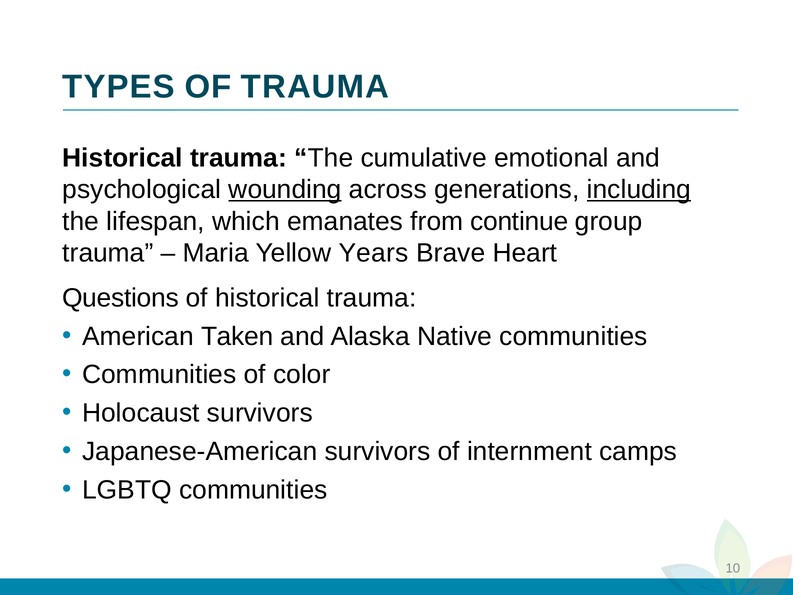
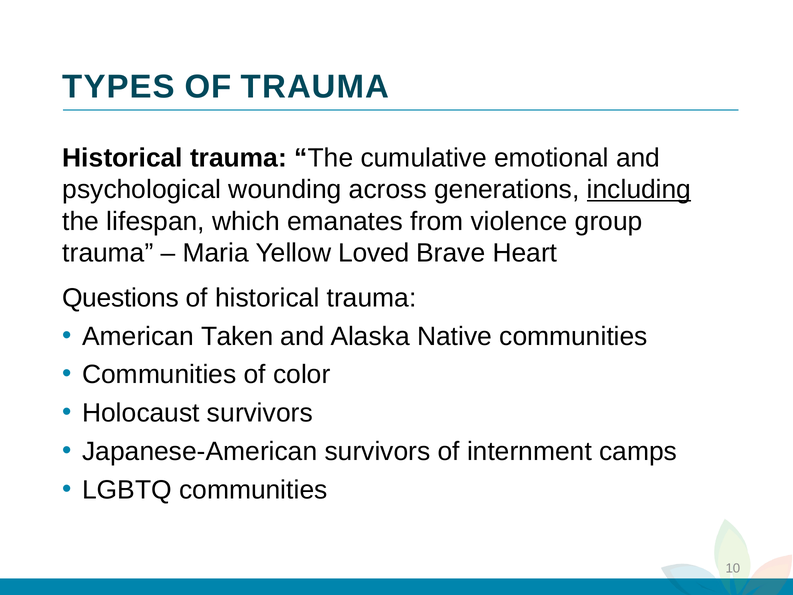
wounding underline: present -> none (285, 189)
continue: continue -> violence (519, 221)
Years: Years -> Loved (374, 253)
